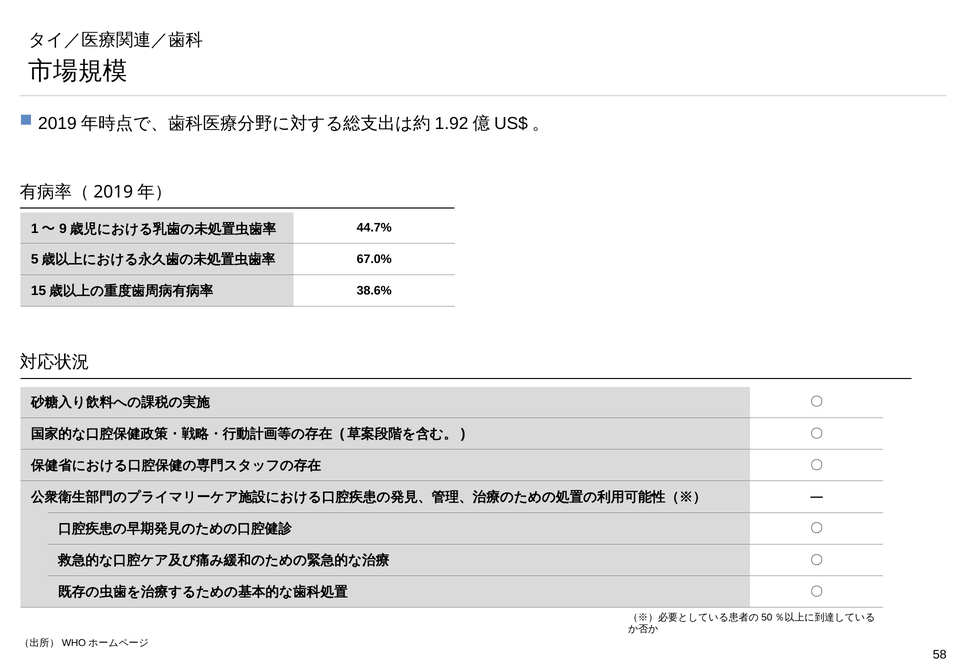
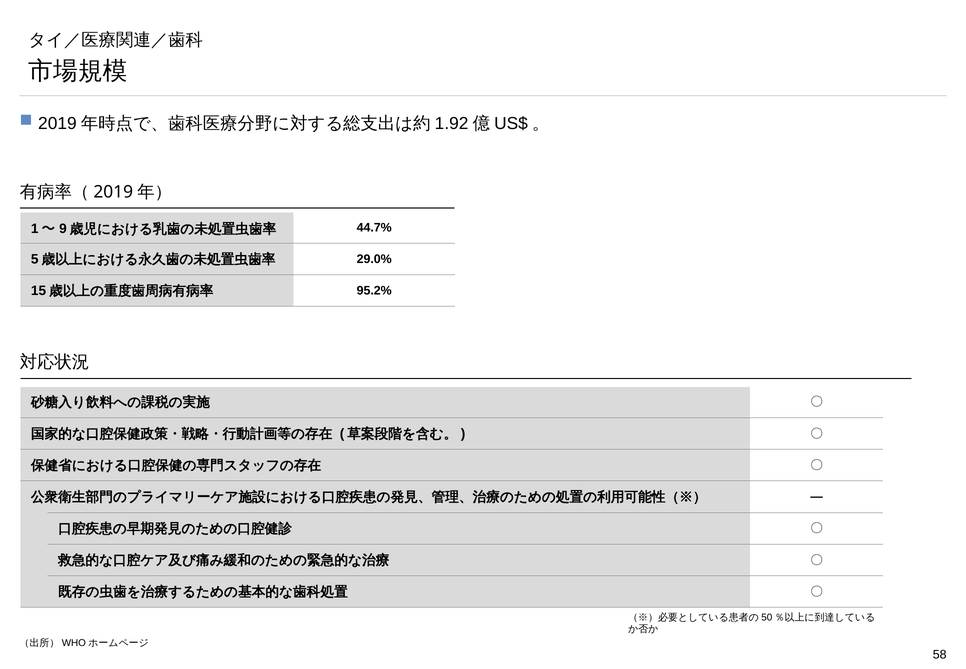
67.0%: 67.0% -> 29.0% (374, 259)
38.6%: 38.6% -> 95.2% (374, 291)
